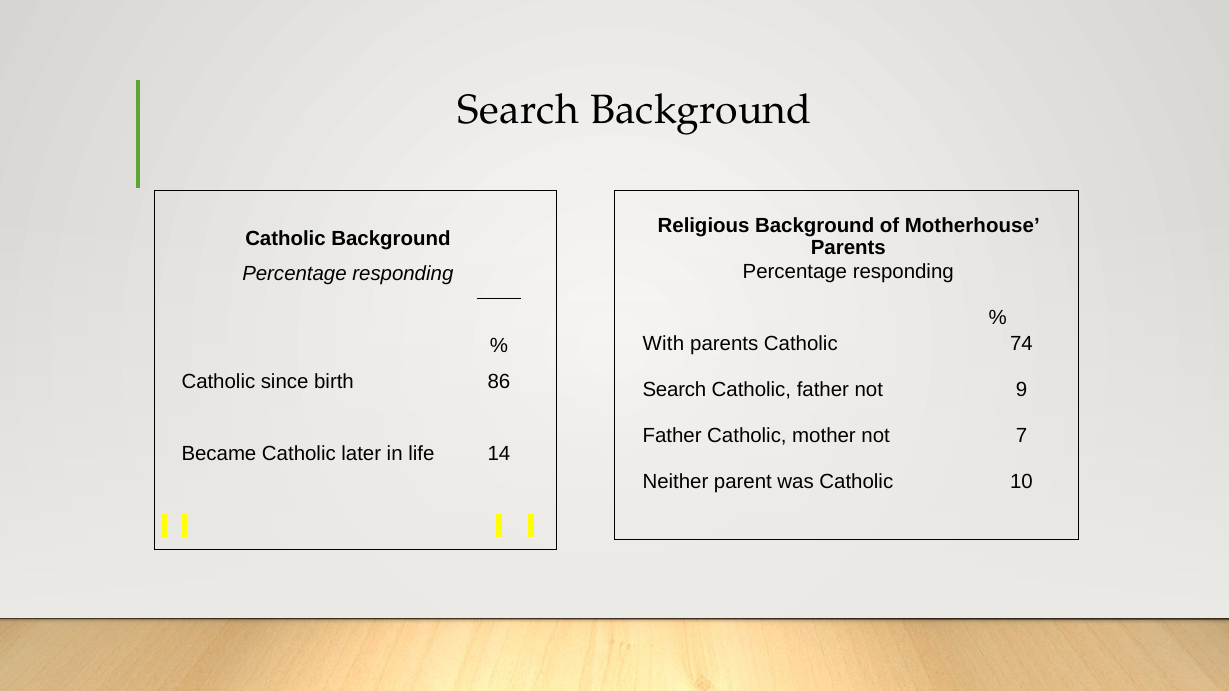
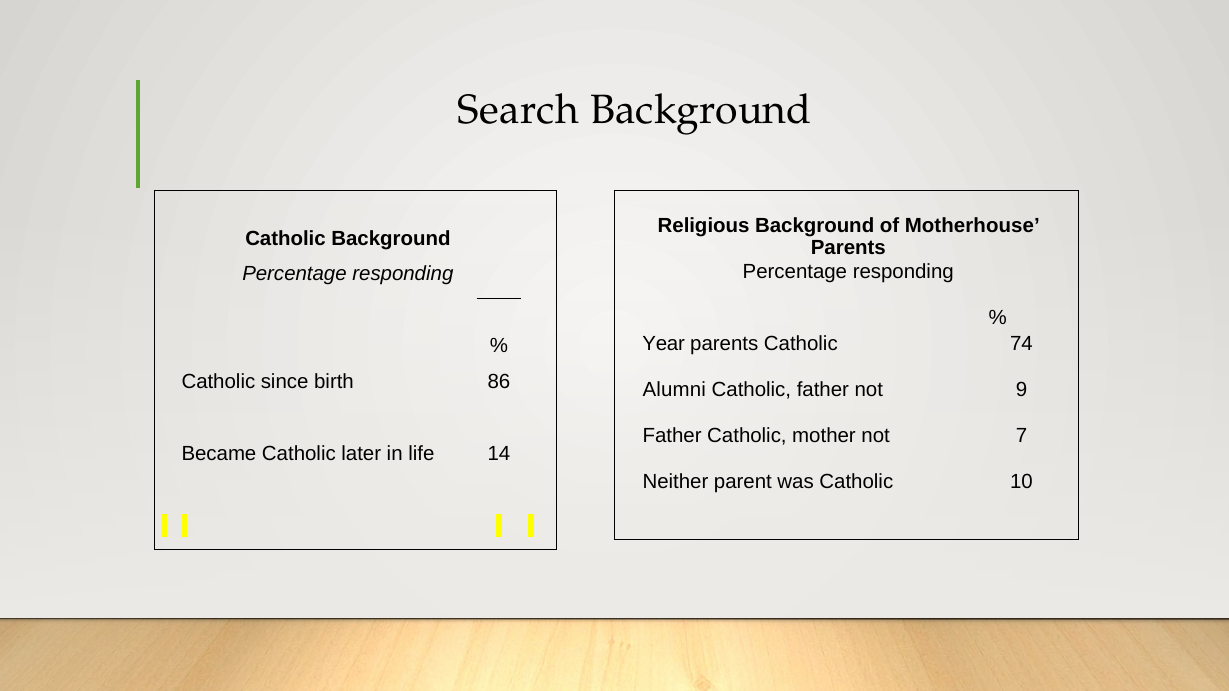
With: With -> Year (664, 344)
Search: Search -> Alumni (674, 390)
